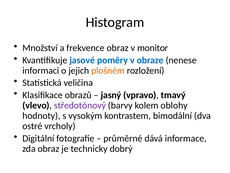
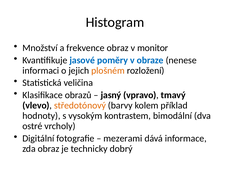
středotónový colour: purple -> orange (80, 105)
oblohy: oblohy -> příklad (174, 105)
průměrné: průměrné -> mezerami (123, 138)
